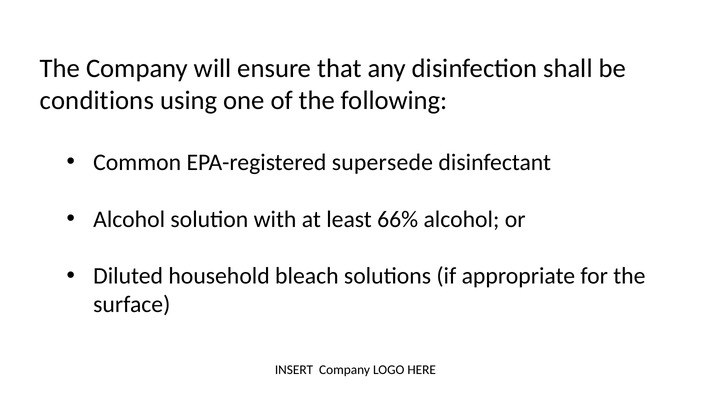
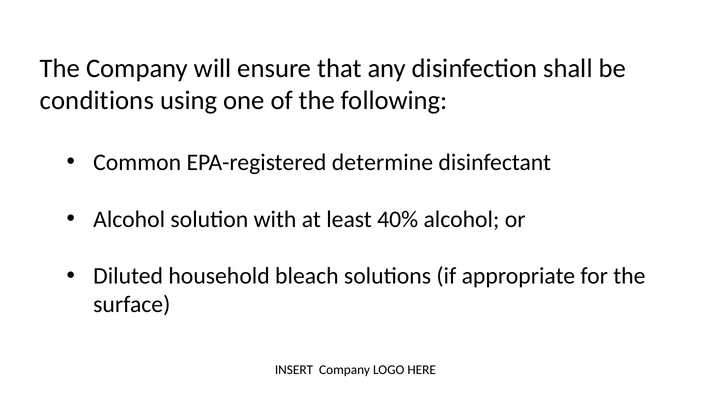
supersede: supersede -> determine (382, 162)
66%: 66% -> 40% (398, 219)
